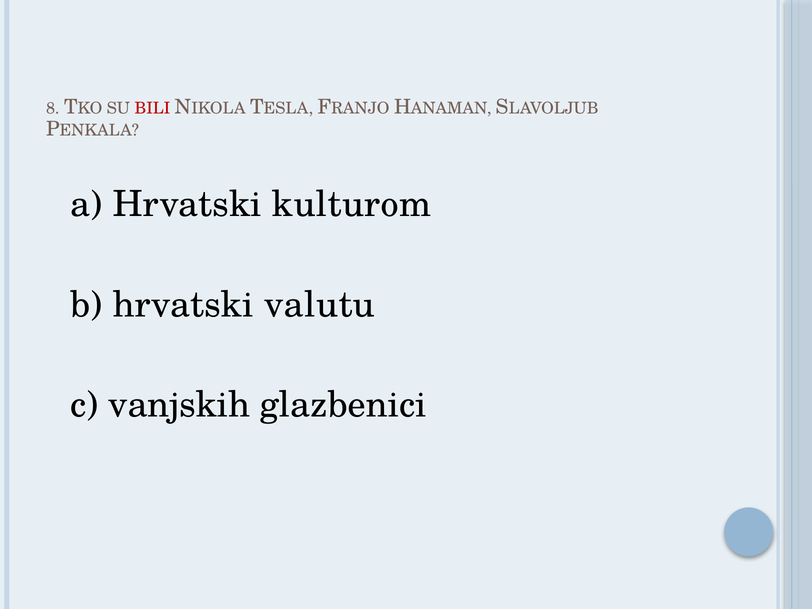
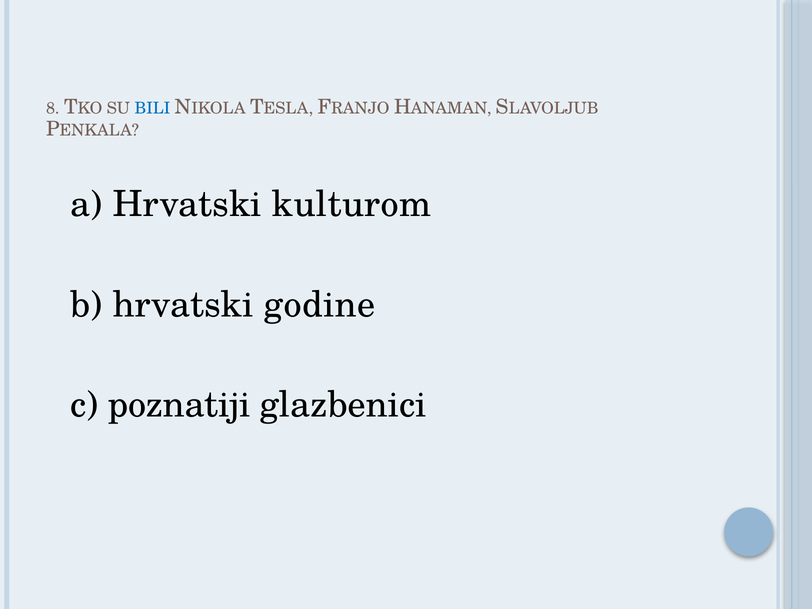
BILI colour: red -> blue (152, 109)
valutu: valutu -> godine (320, 305)
vanjskih: vanjskih -> poznatiji (179, 405)
